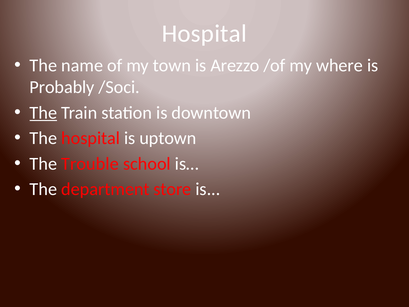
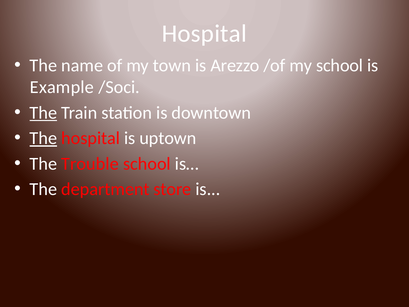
my where: where -> school (340, 65)
Probably: Probably -> Example (62, 87)
The underline: none -> present (43, 138)
